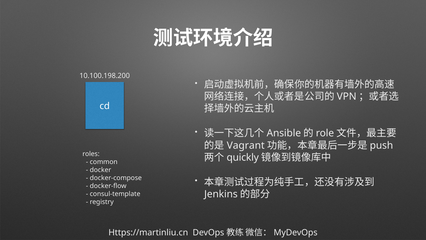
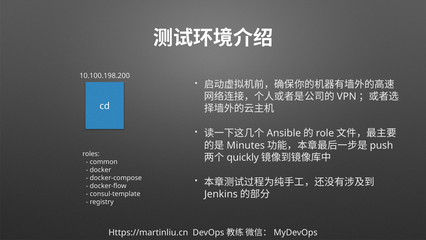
Vagrant: Vagrant -> Minutes (246, 145)
